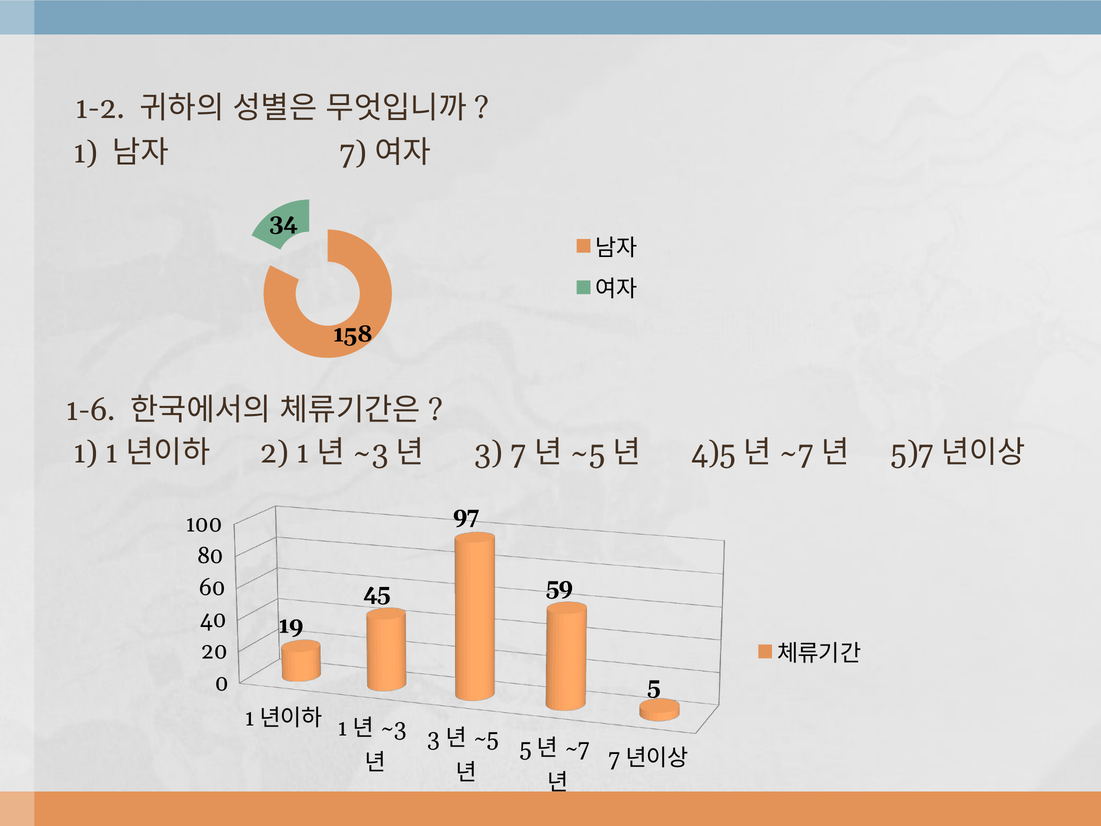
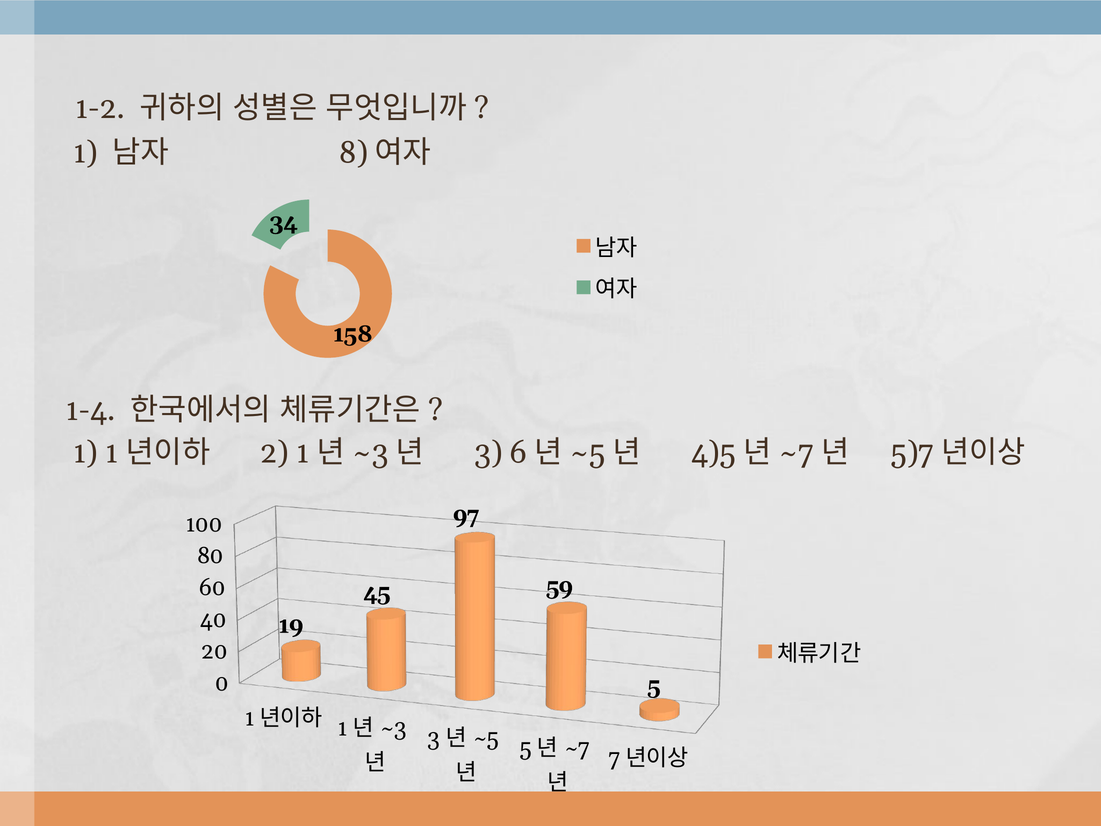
7: 7 -> 8 (354, 153)
1-6: 1-6 -> 1-4 (91, 410)
3 7: 7 -> 6 (519, 453)
